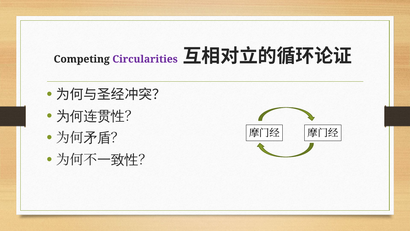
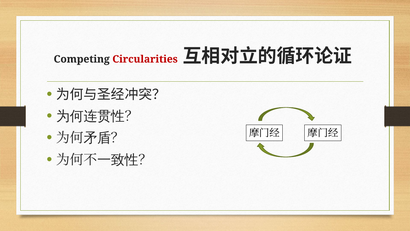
Circularities colour: purple -> red (145, 59)
